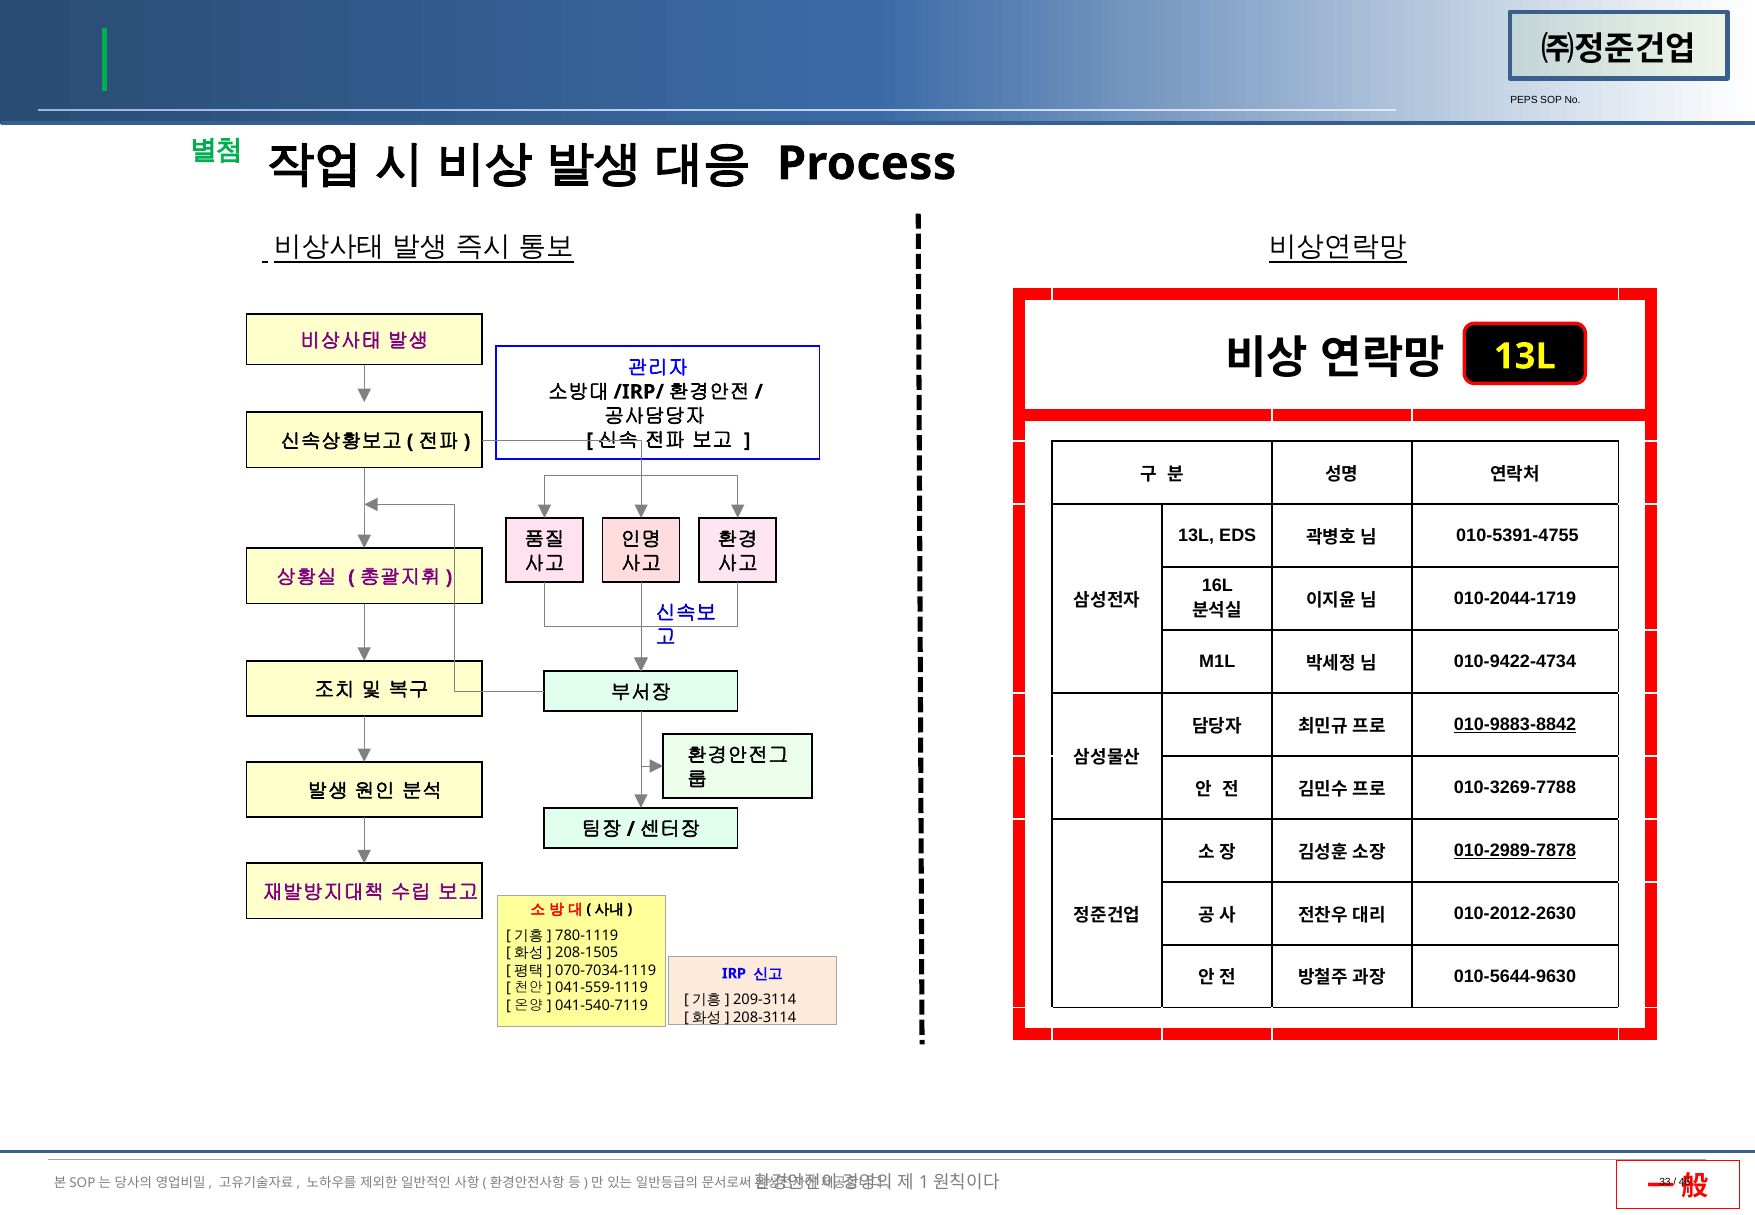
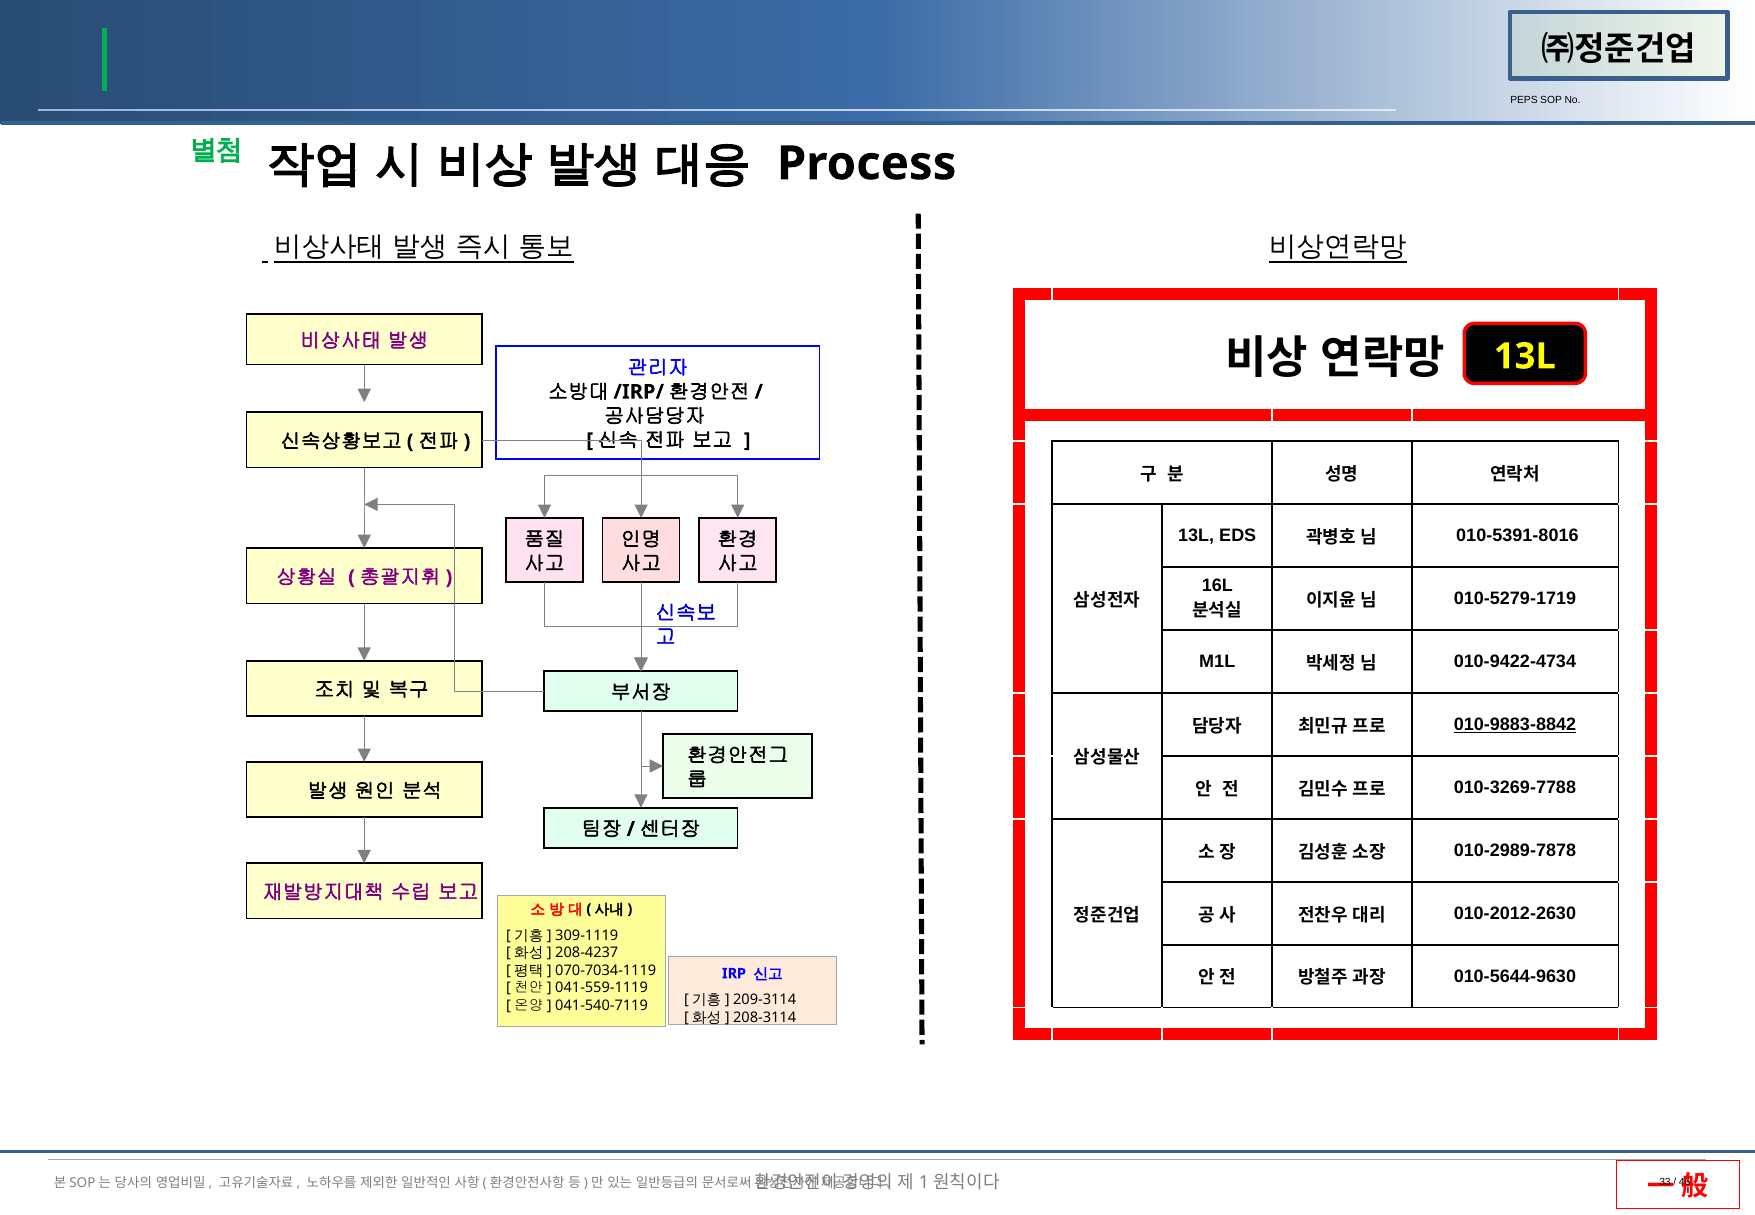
010-5391-4755: 010-5391-4755 -> 010-5391-8016 (1517, 536)
010-2044-1719: 010-2044-1719 -> 010-5279-1719 (1515, 599)
010-2989-7878 underline: present -> none (1515, 850)
780-1119: 780-1119 -> 309-1119 (587, 935)
208-1505: 208-1505 -> 208-4237 (587, 953)
